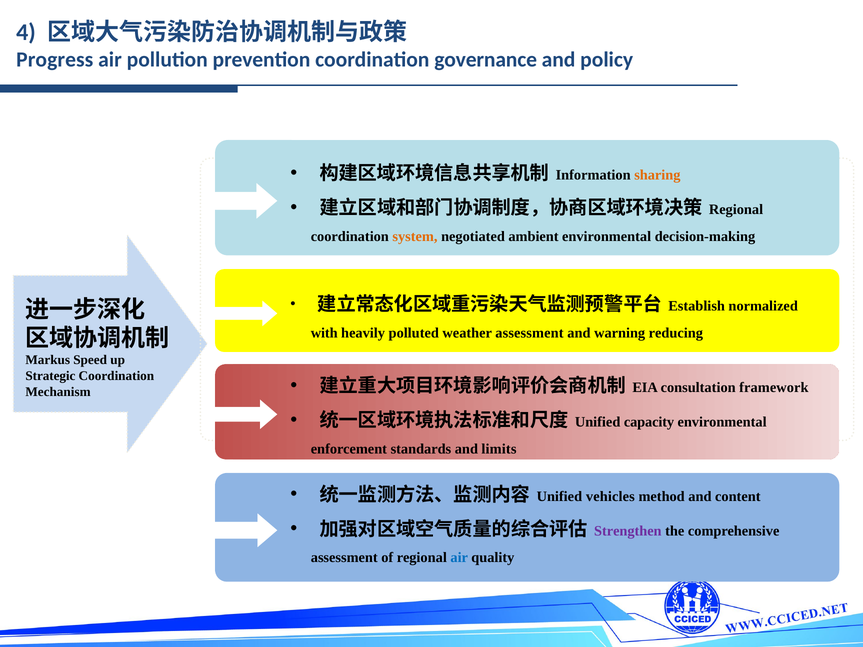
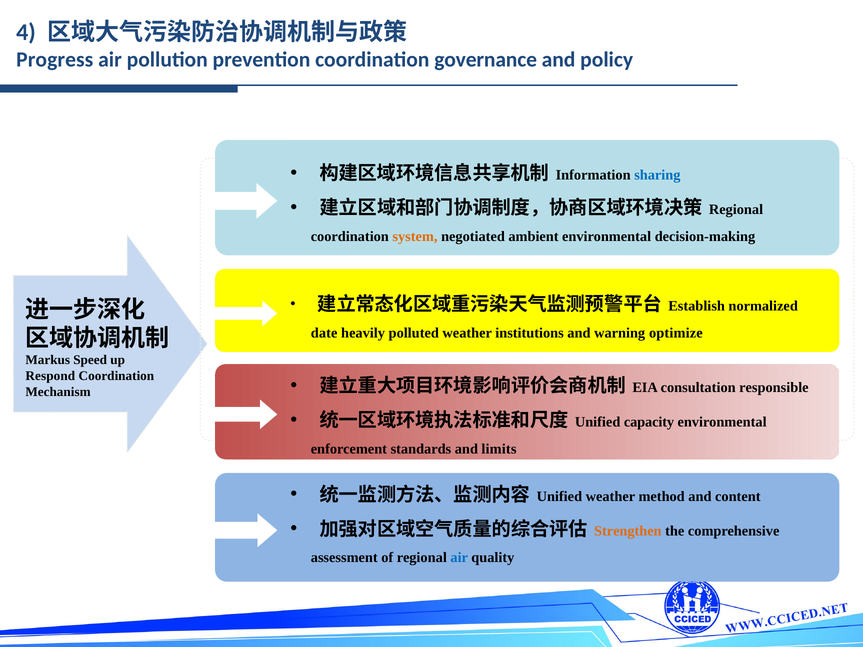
sharing colour: orange -> blue (657, 175)
with: with -> date (324, 333)
weather assessment: assessment -> institutions (530, 333)
reducing: reducing -> optimize (676, 333)
Strategic: Strategic -> Respond (50, 376)
framework: framework -> responsible (774, 388)
Unified vehicles: vehicles -> weather (610, 497)
Strengthen colour: purple -> orange (628, 531)
